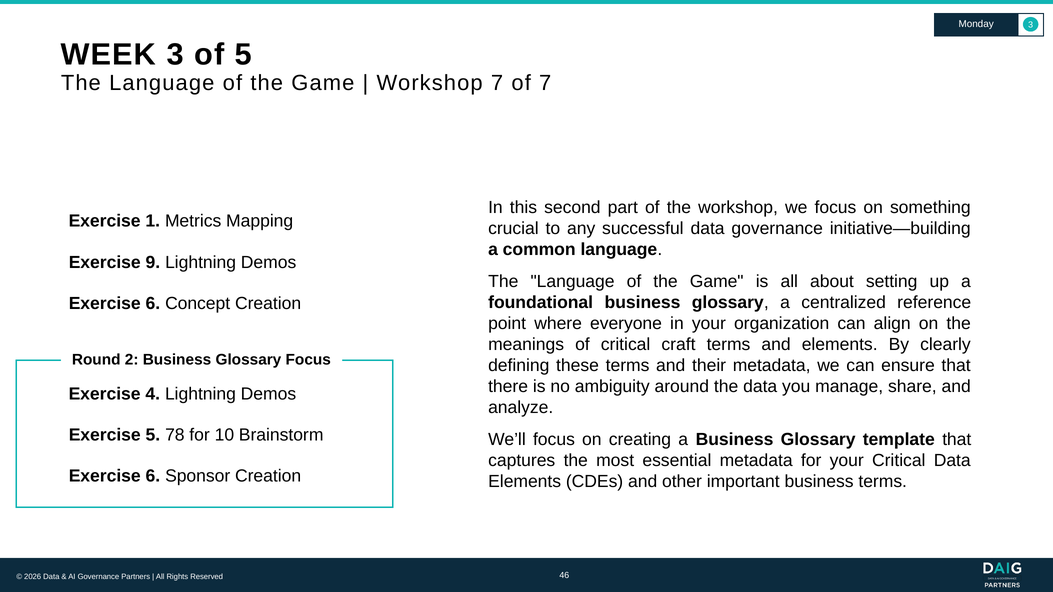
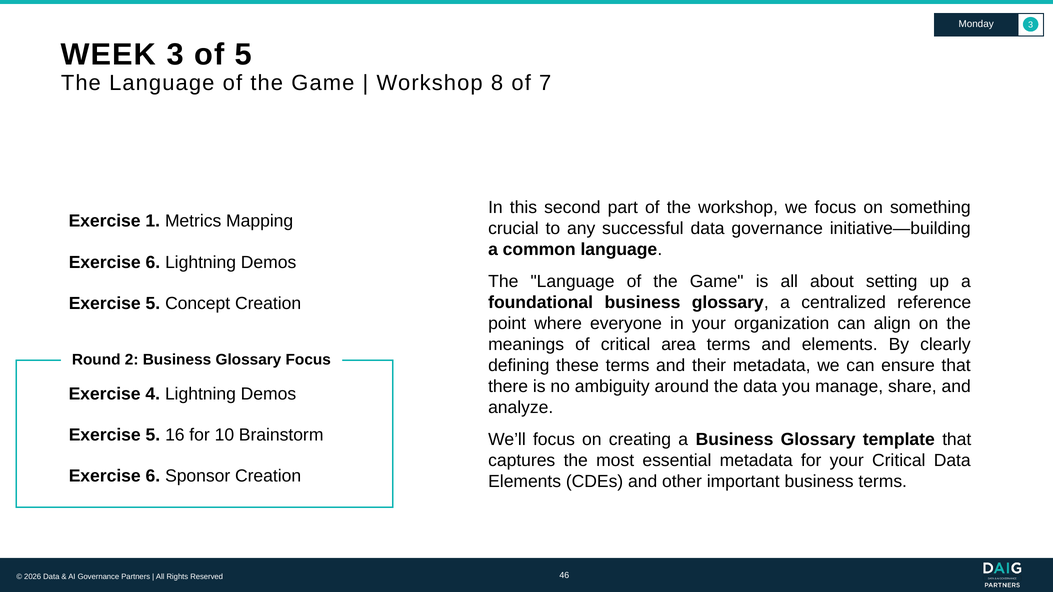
Workshop 7: 7 -> 8 (497, 83)
9: 9 -> 6 (153, 262)
6: 6 -> 5 (153, 304)
craft: craft -> area (679, 344)
78: 78 -> 16 (175, 435)
